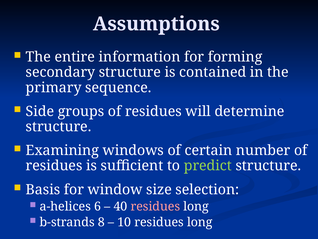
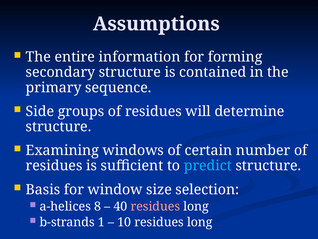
predict colour: light green -> light blue (208, 165)
6: 6 -> 8 (98, 206)
8: 8 -> 1 (101, 222)
